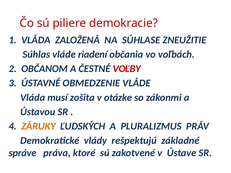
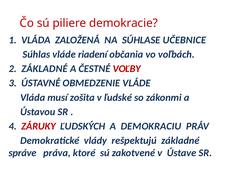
ZNEUŽITIE: ZNEUŽITIE -> UČEBNICE (184, 40)
2 OBČANOM: OBČANOM -> ZÁKLADNÉ (44, 69)
otázke: otázke -> ľudské (118, 98)
ZÁRUKY colour: orange -> red (38, 126)
PLURALIZMUS: PLURALIZMUS -> DEMOKRACIU (151, 126)
